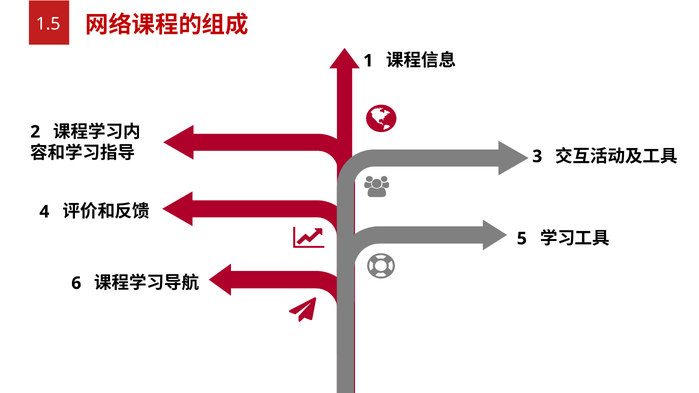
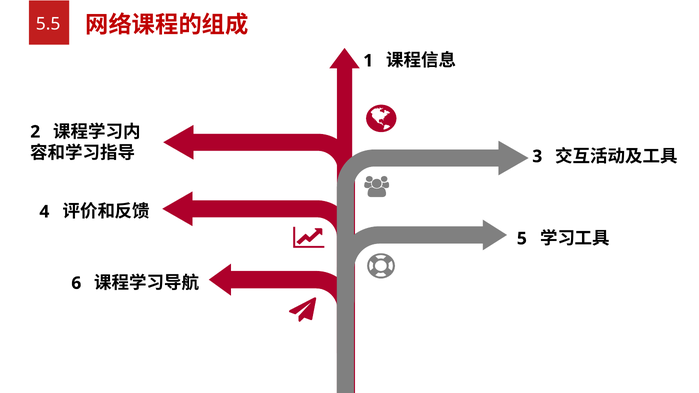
1.5: 1.5 -> 5.5 (48, 24)
